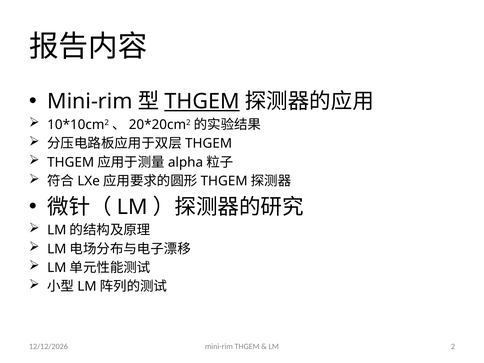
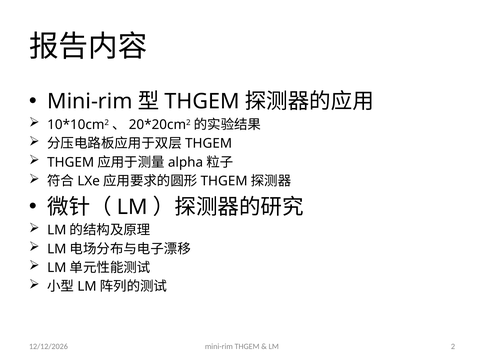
THGEM underline: present -> none (202, 102)
